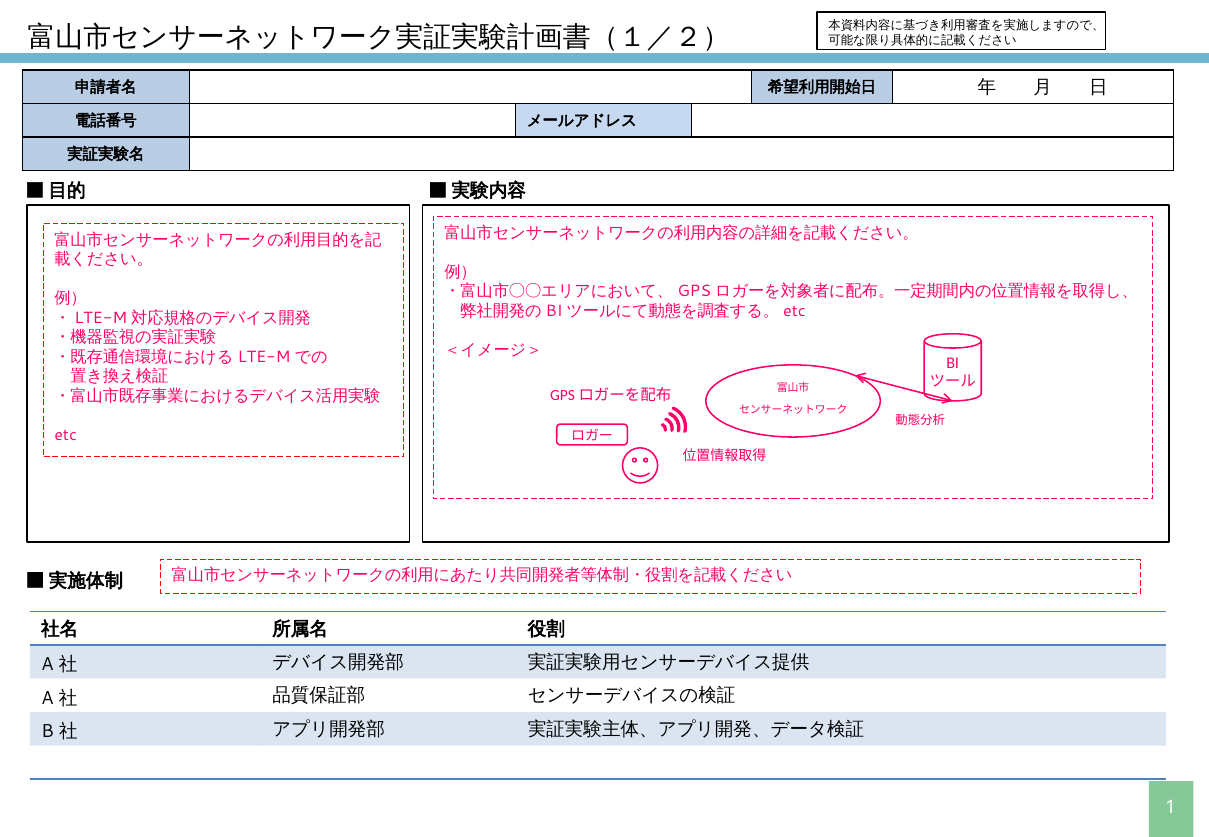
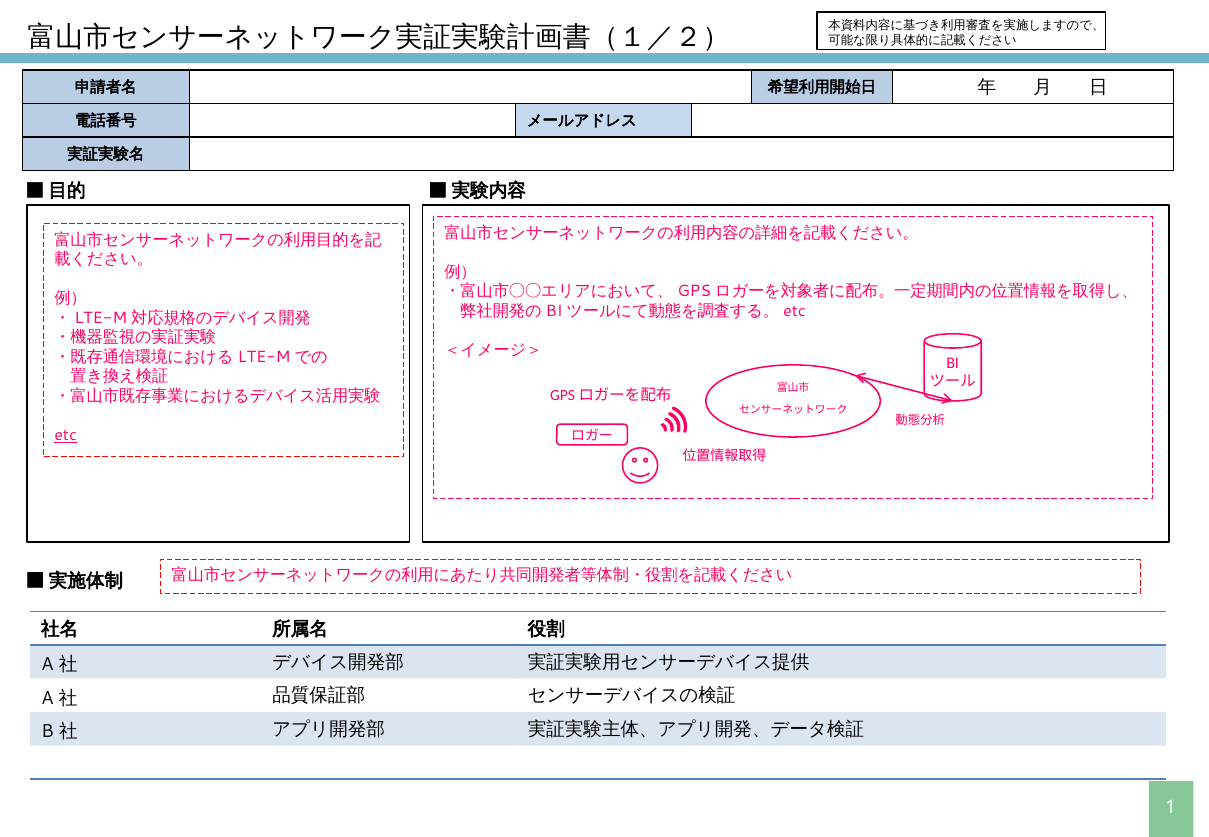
etc underline: none -> present (66, 435)
